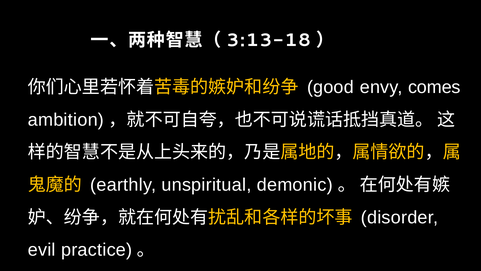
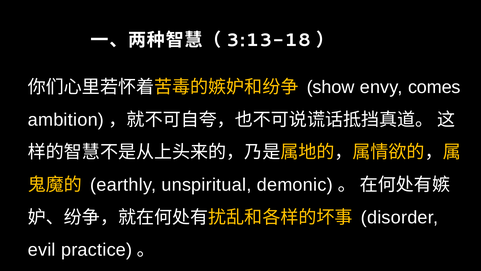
good: good -> show (331, 87)
